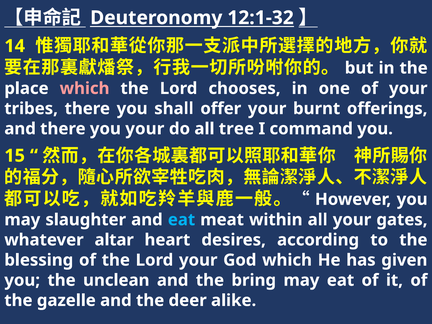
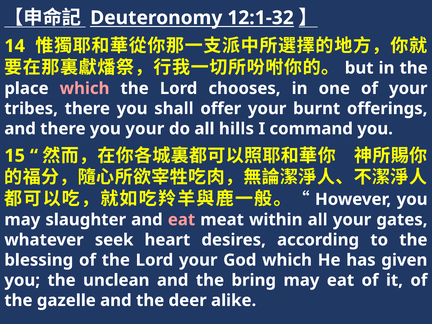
tree: tree -> hills (236, 129)
eat colour: light blue -> pink (182, 220)
altar: altar -> seek (114, 240)
